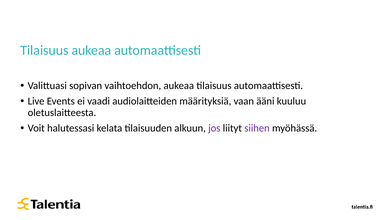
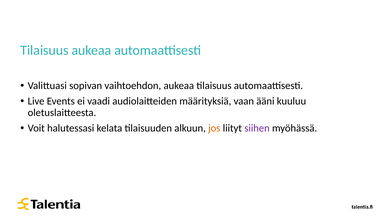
jos colour: purple -> orange (214, 128)
